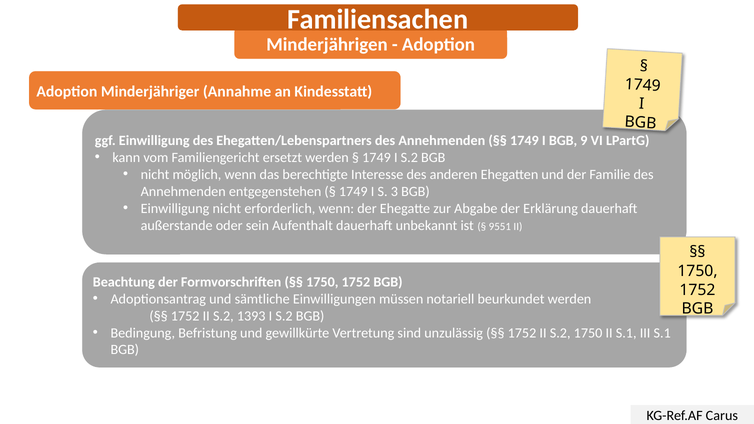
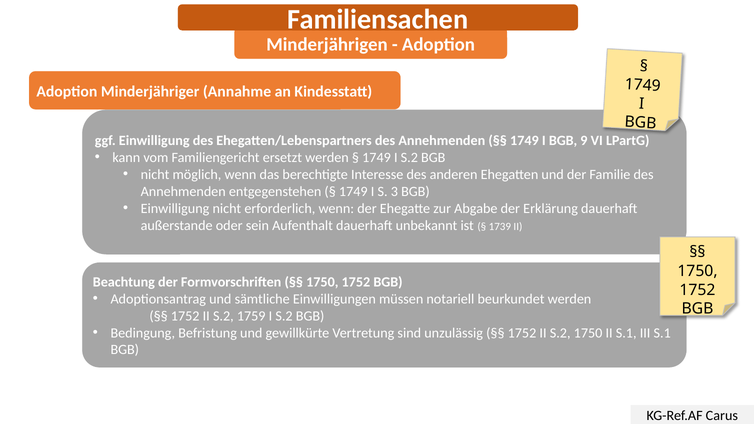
9551: 9551 -> 1739 (500, 227)
1393: 1393 -> 1759 (251, 316)
